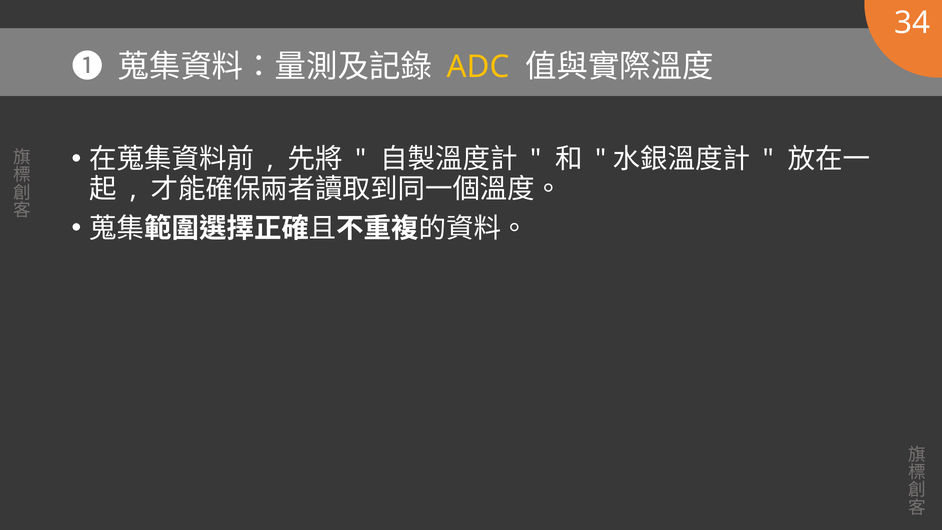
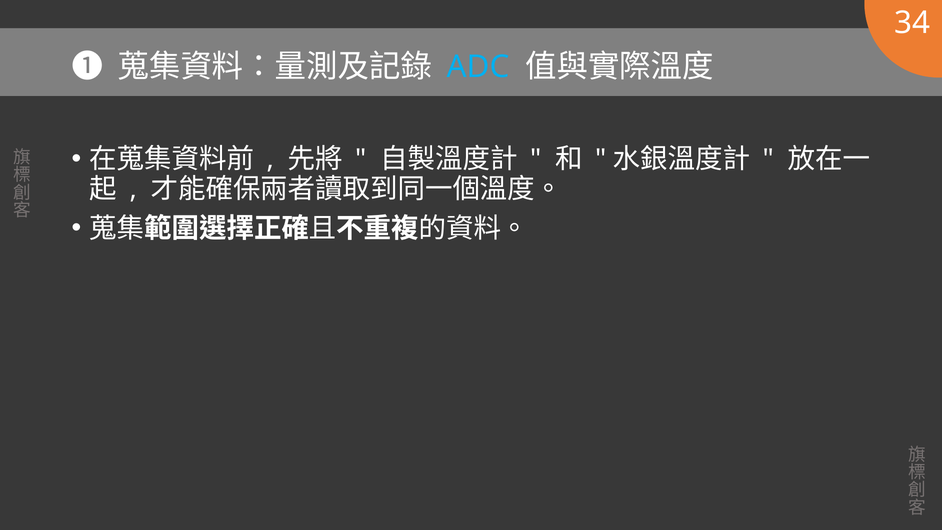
ADC colour: yellow -> light blue (478, 67)
